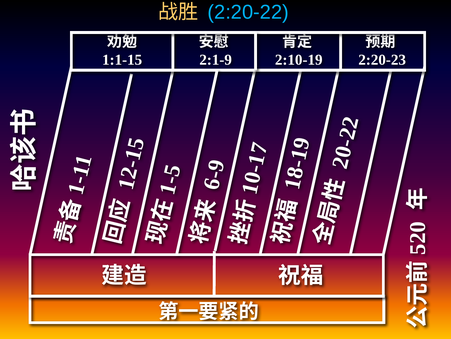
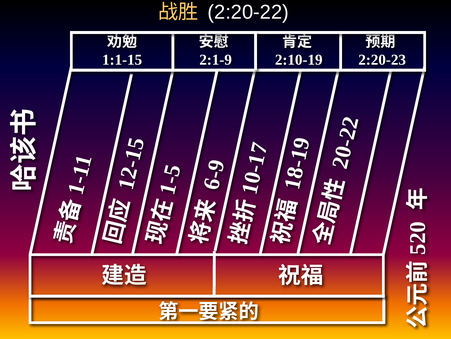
2:20-22 colour: light blue -> white (248, 12)
